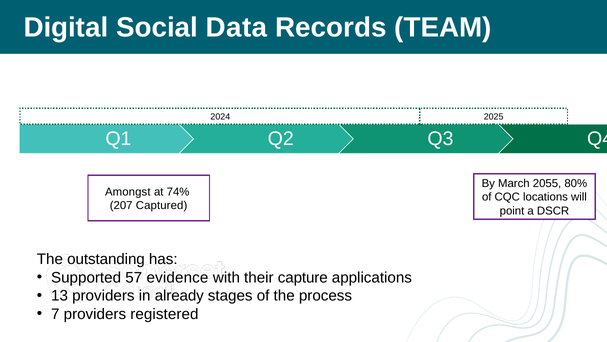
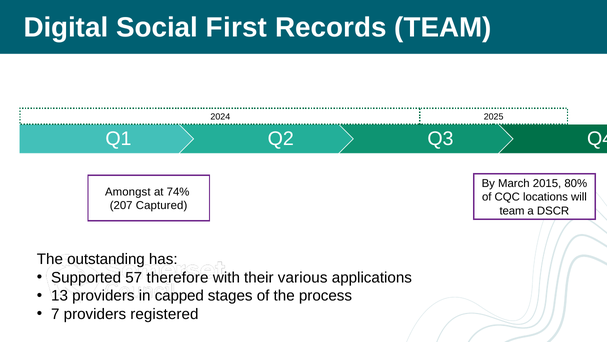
Data: Data -> First (236, 27)
2055: 2055 -> 2015 (547, 183)
point: point -> team (512, 210)
evidence: evidence -> therefore (177, 277)
capture: capture -> various (303, 277)
already: already -> capped (179, 295)
